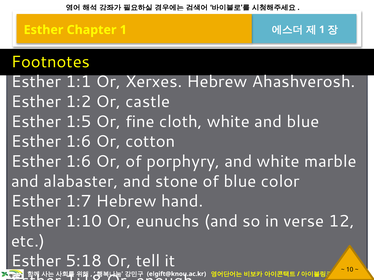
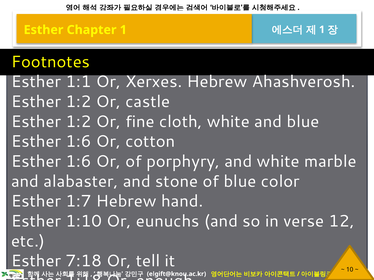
1:5: 1:5 -> 1:2 (78, 122)
5:18: 5:18 -> 7:18 (84, 261)
